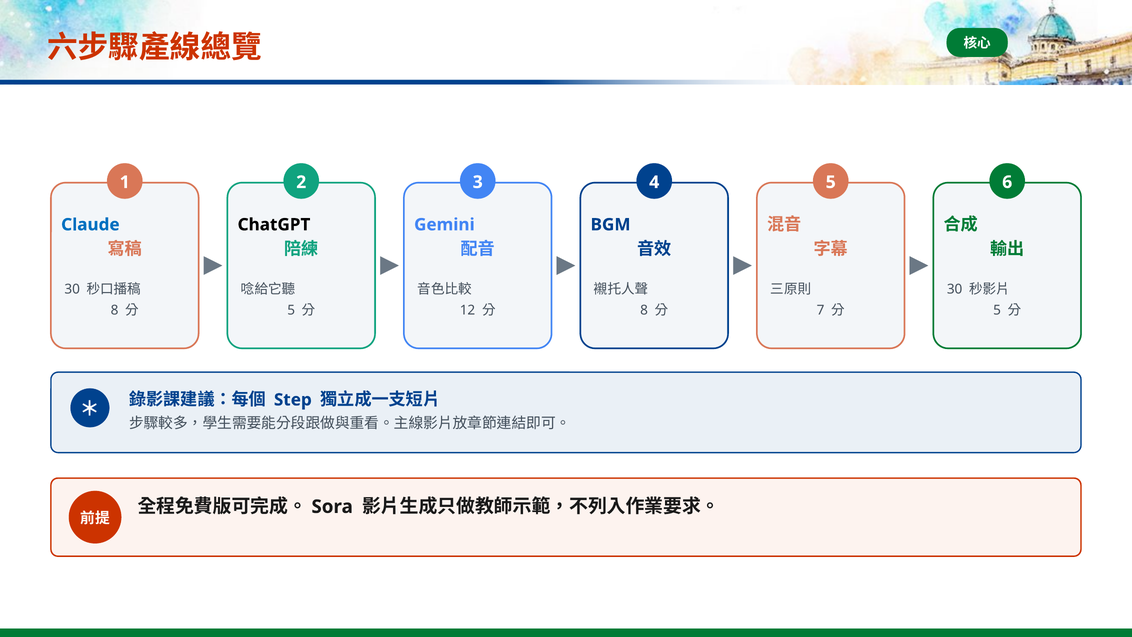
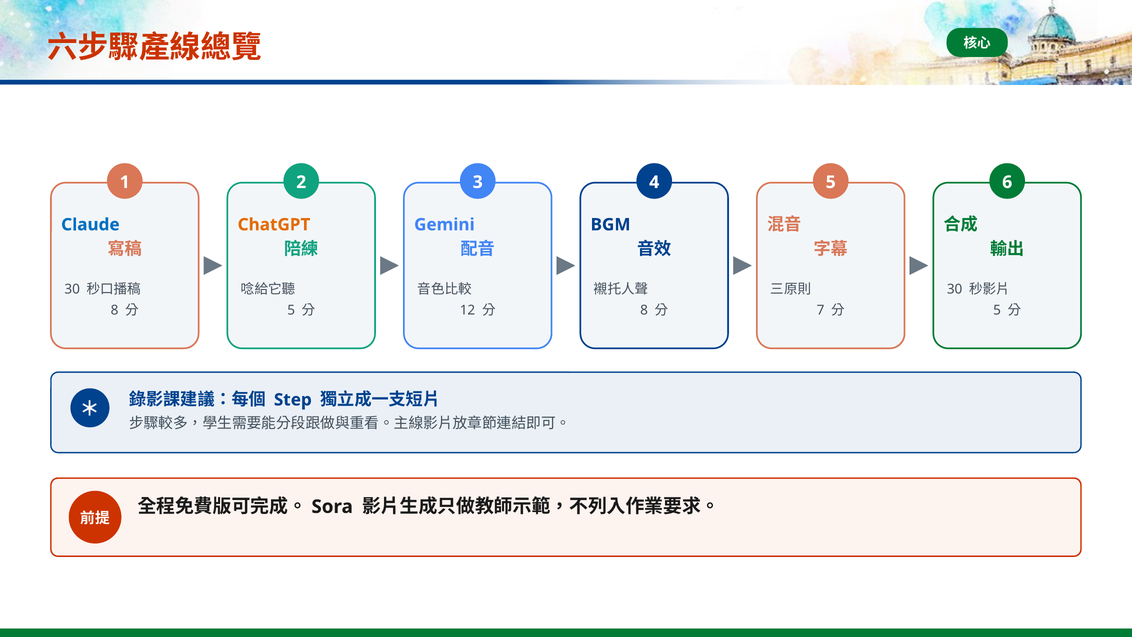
ChatGPT colour: black -> orange (274, 225)
